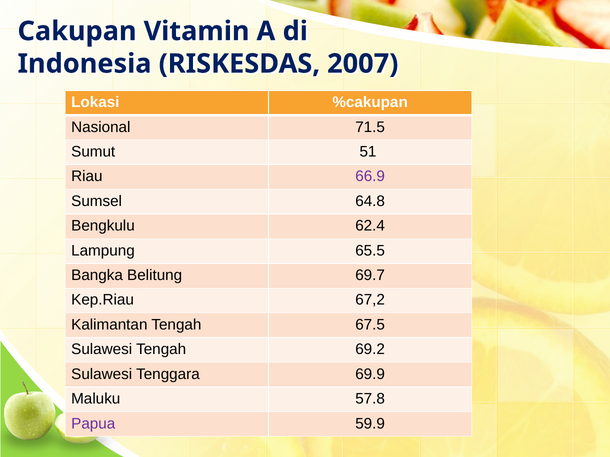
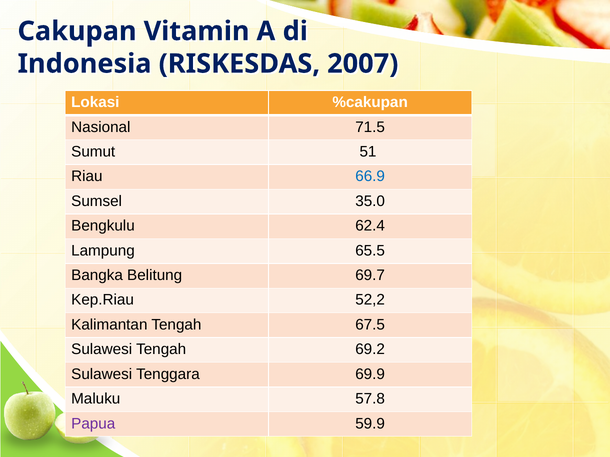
66.9 colour: purple -> blue (370, 177)
64.8: 64.8 -> 35.0 (370, 201)
67,2: 67,2 -> 52,2 (370, 300)
